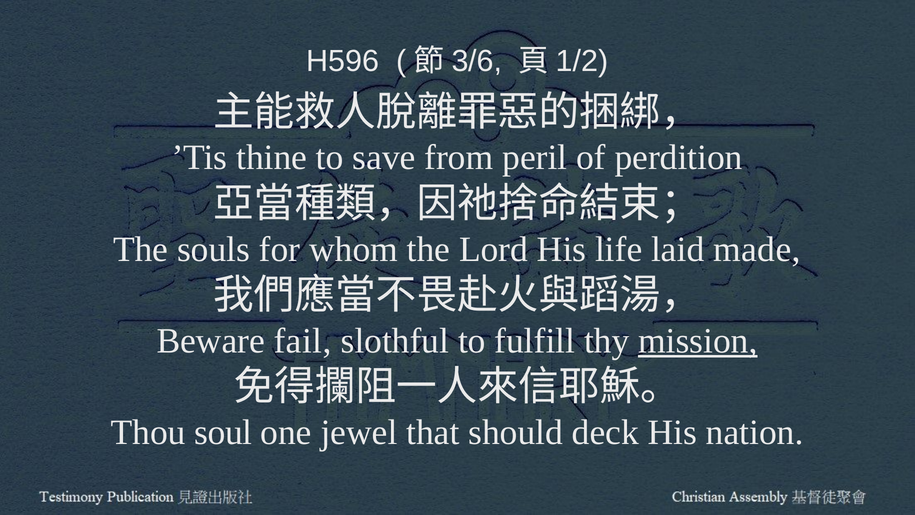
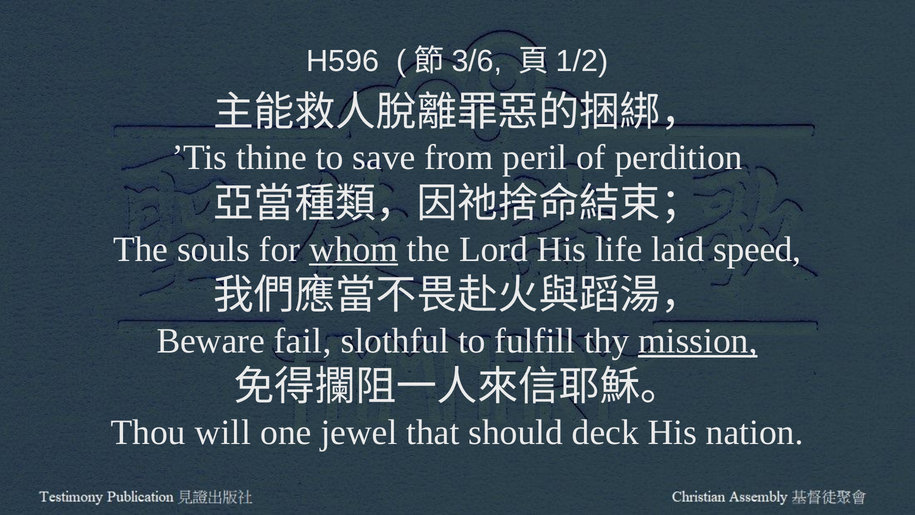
whom underline: none -> present (354, 249)
made: made -> speed (757, 249)
soul: soul -> will (223, 432)
